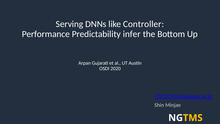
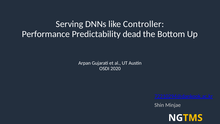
infer: infer -> dead (132, 34)
